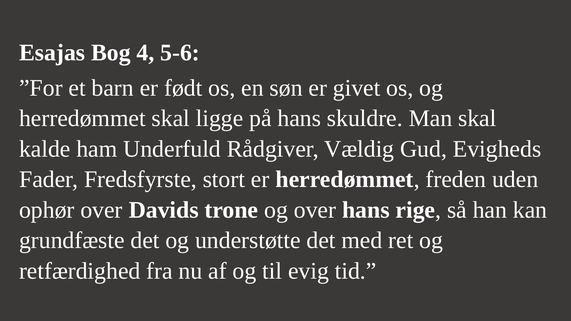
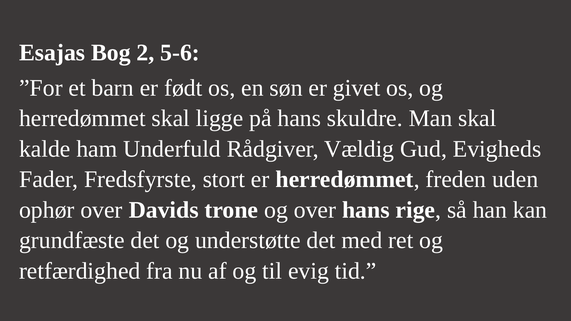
4: 4 -> 2 (145, 53)
